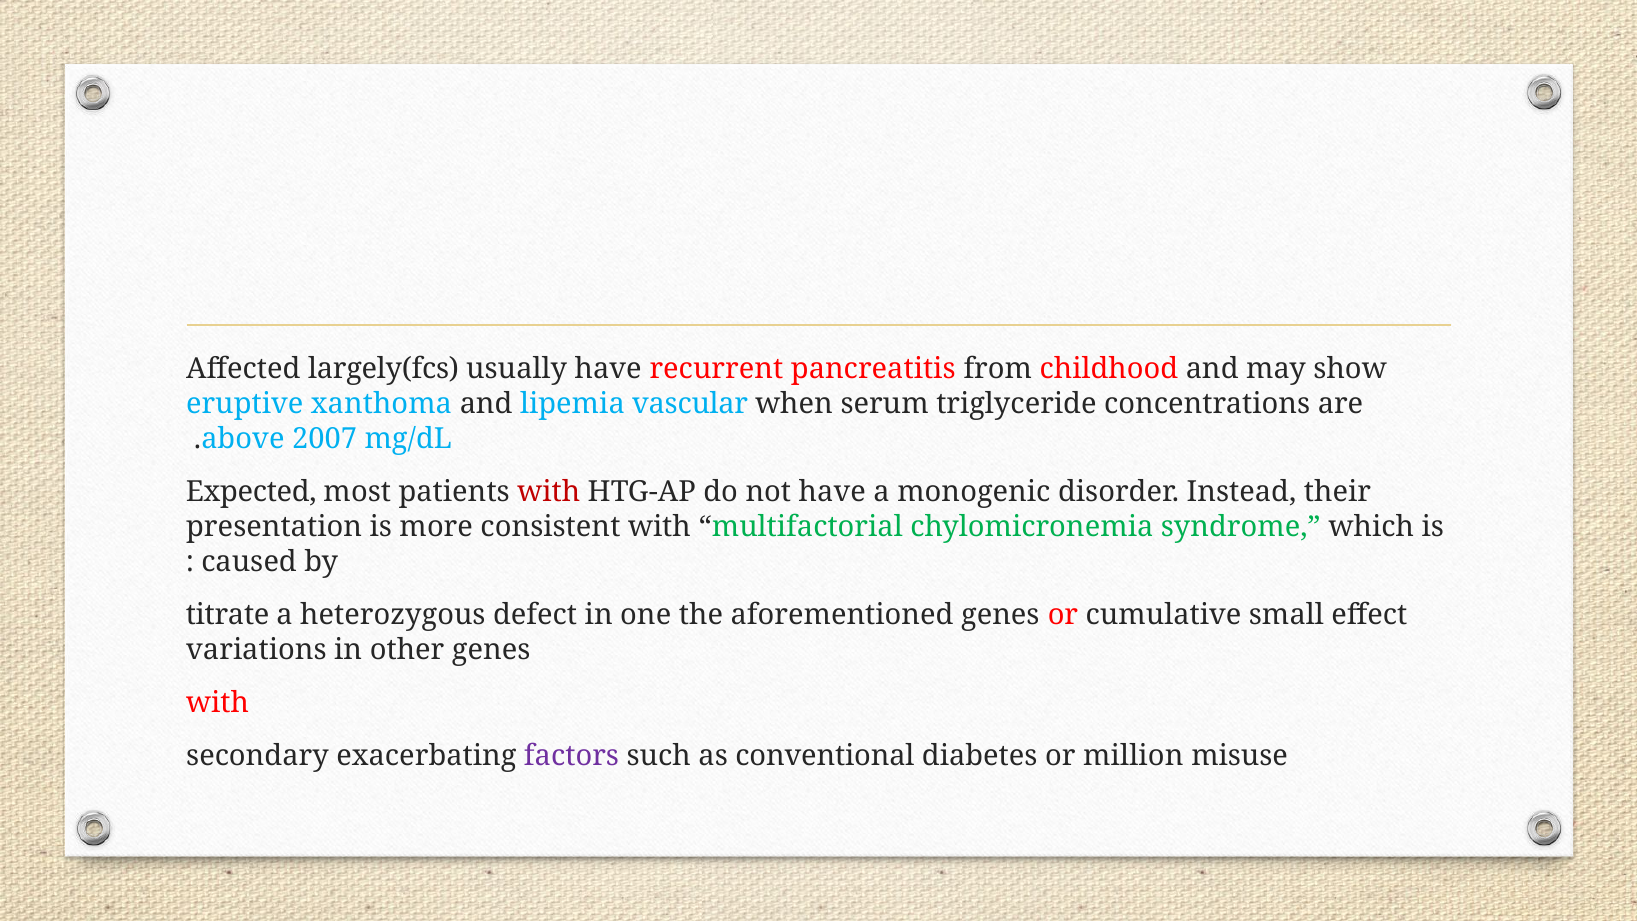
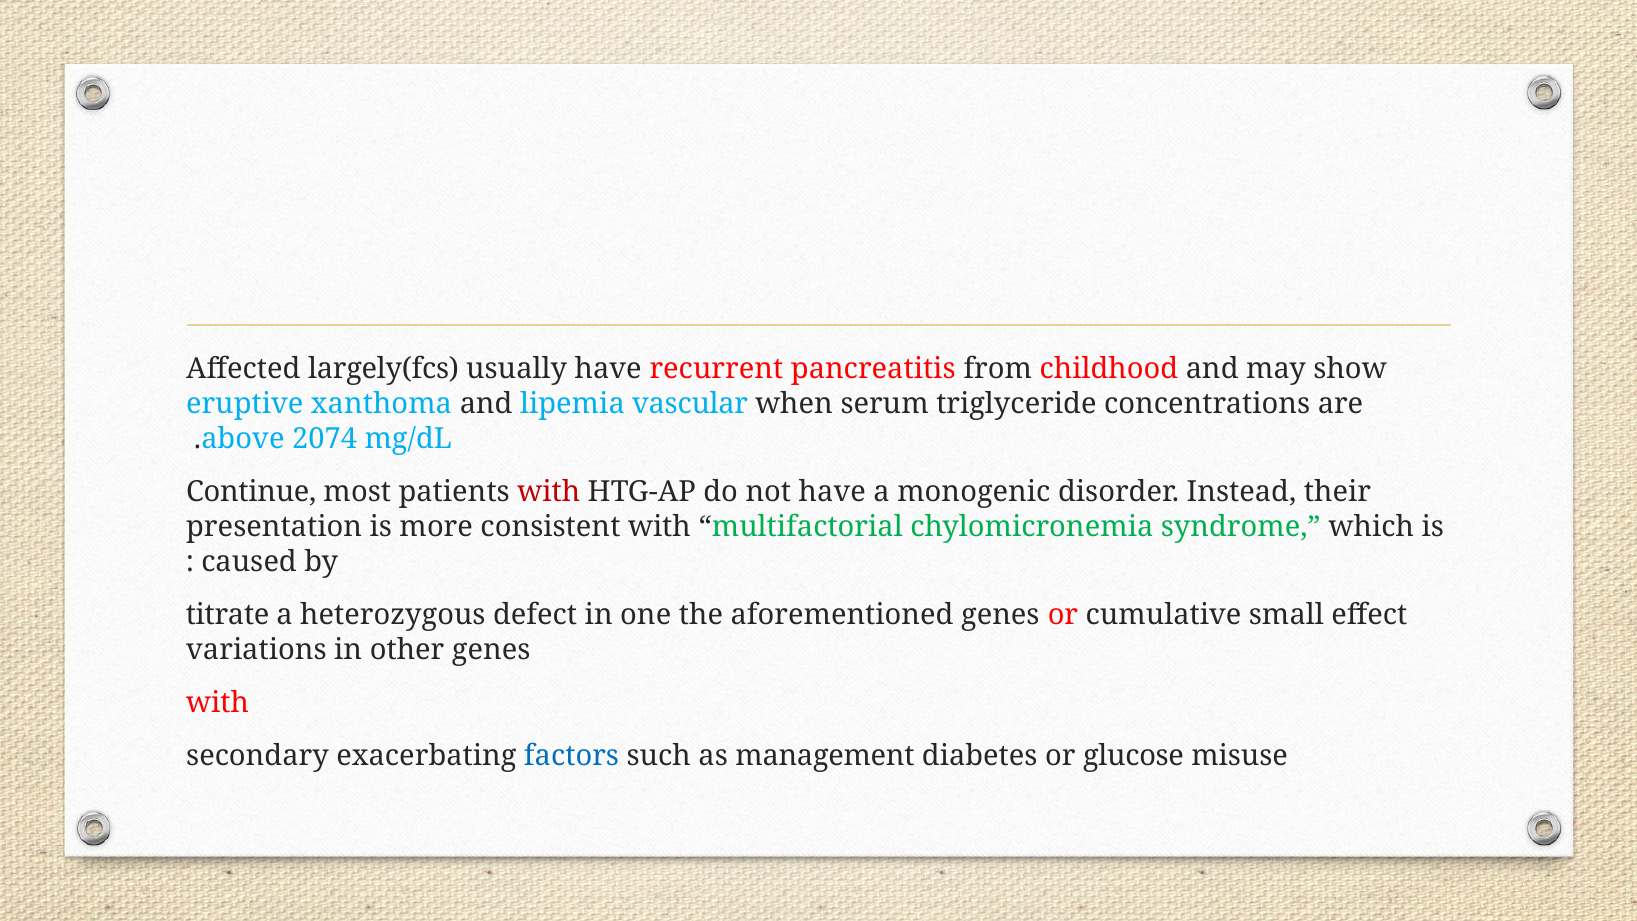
2007: 2007 -> 2074 (325, 439)
Expected: Expected -> Continue (251, 492)
factors colour: purple -> blue (572, 756)
conventional: conventional -> management (825, 756)
million: million -> glucose (1134, 756)
